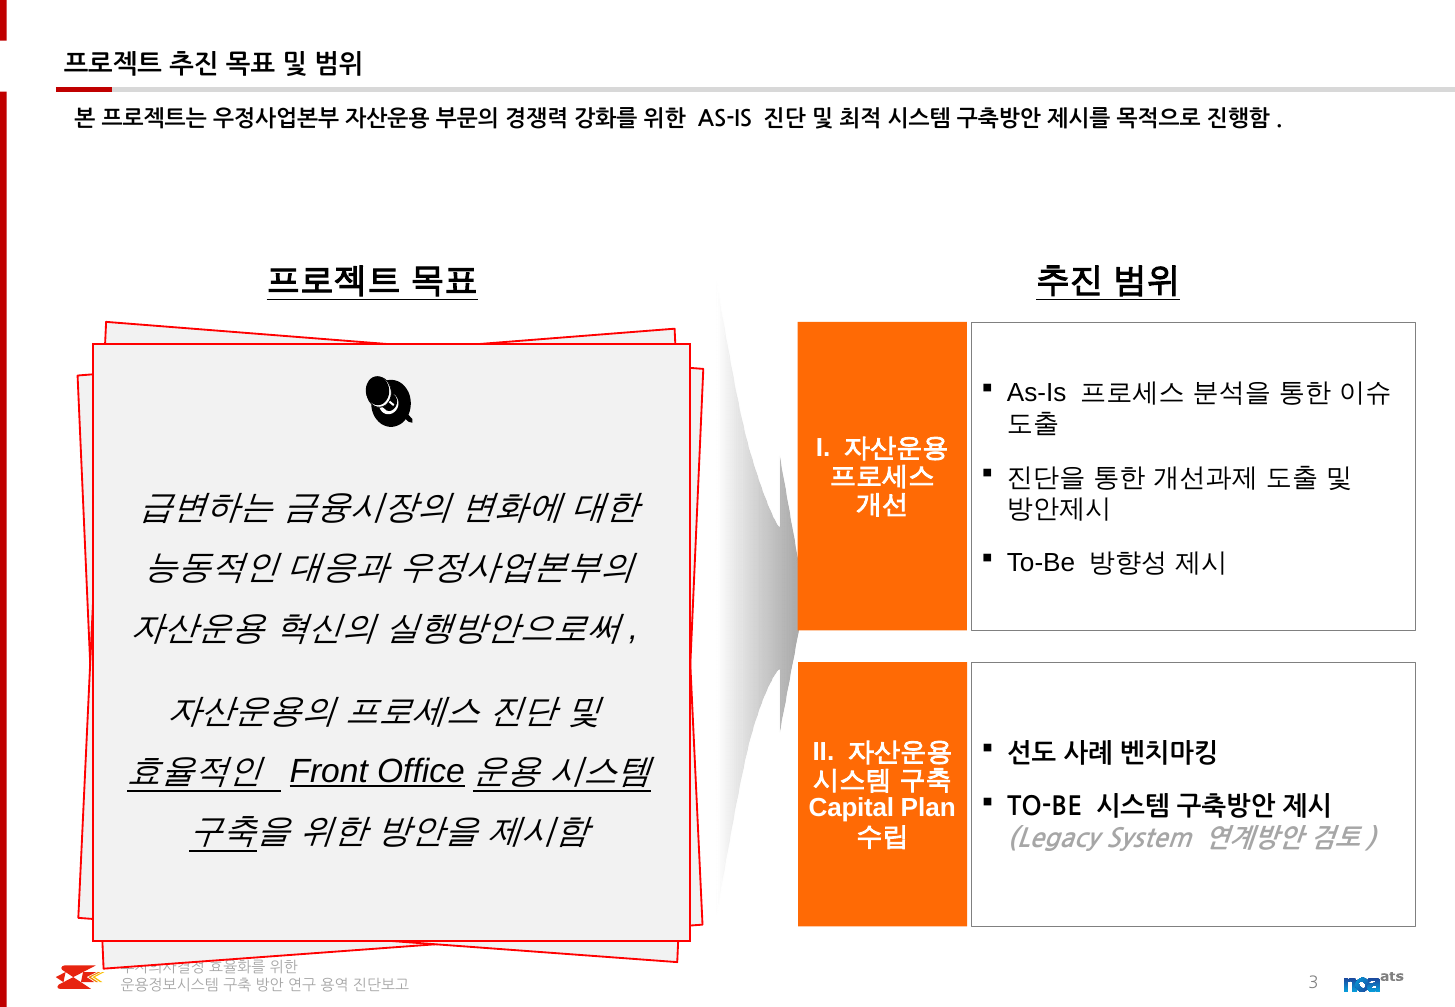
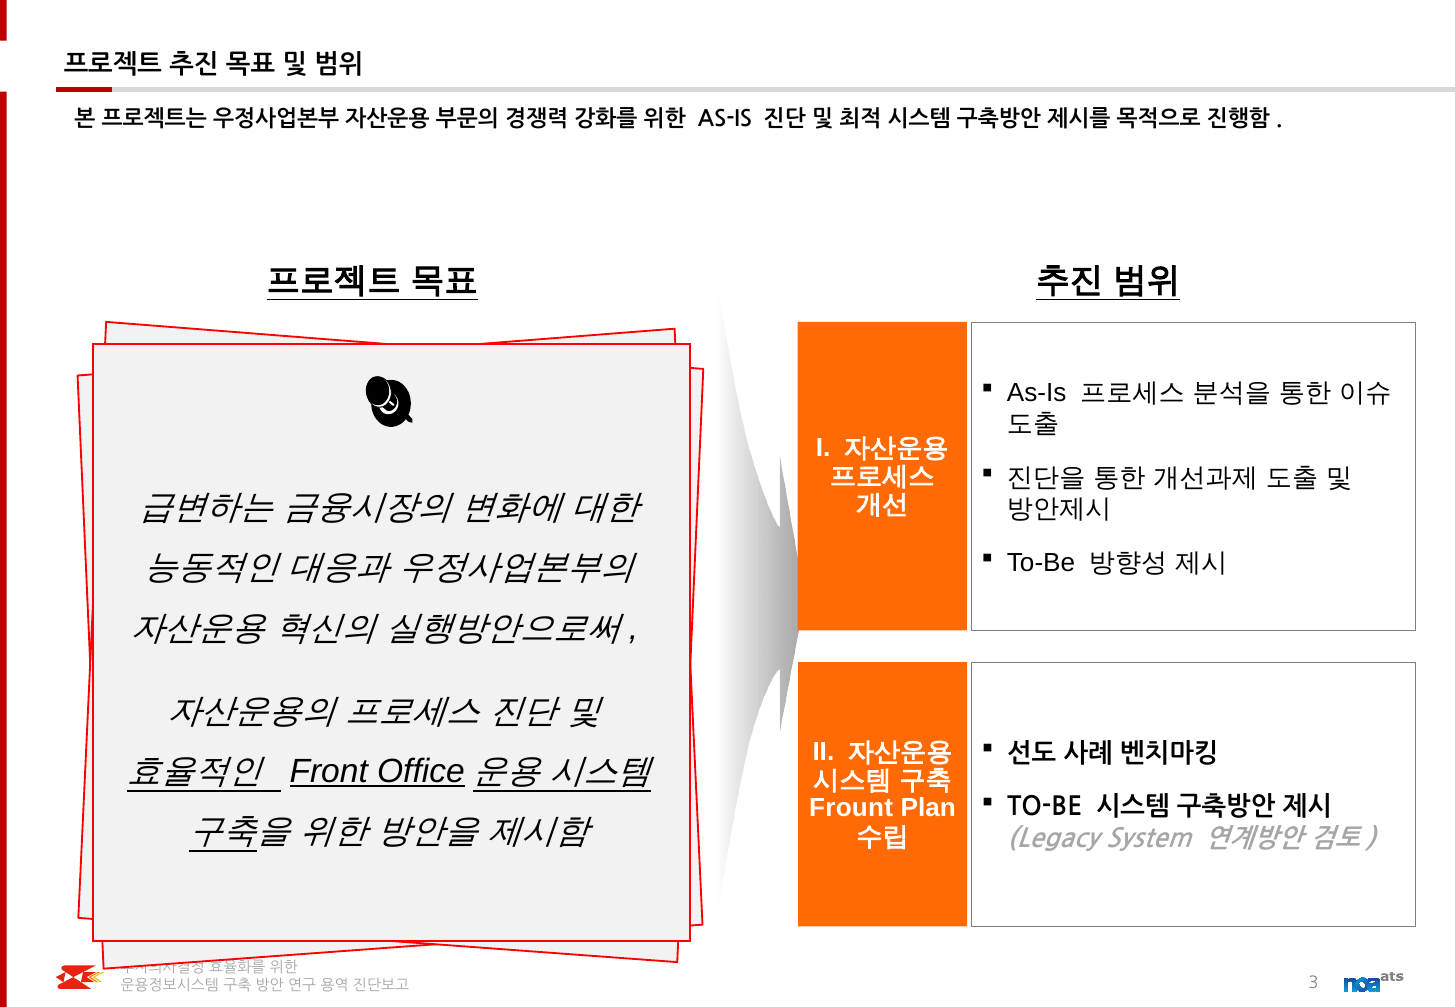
Capital: Capital -> Frount (851, 808)
